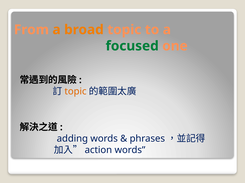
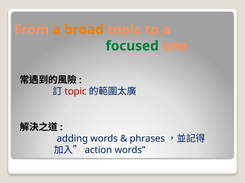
topic colour: orange -> red (75, 92)
